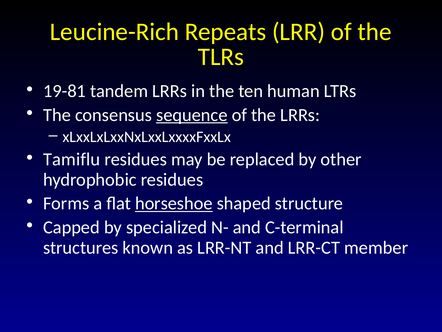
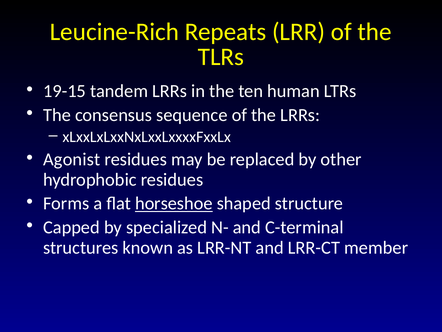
19-81: 19-81 -> 19-15 (65, 91)
sequence underline: present -> none (192, 115)
Tamiflu: Tamiflu -> Agonist (72, 159)
